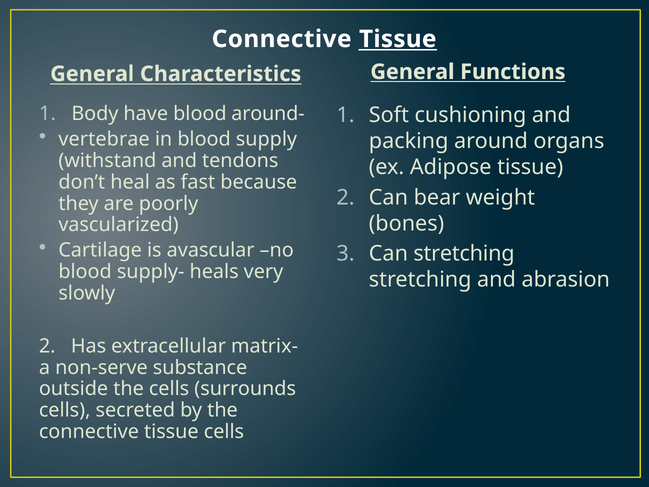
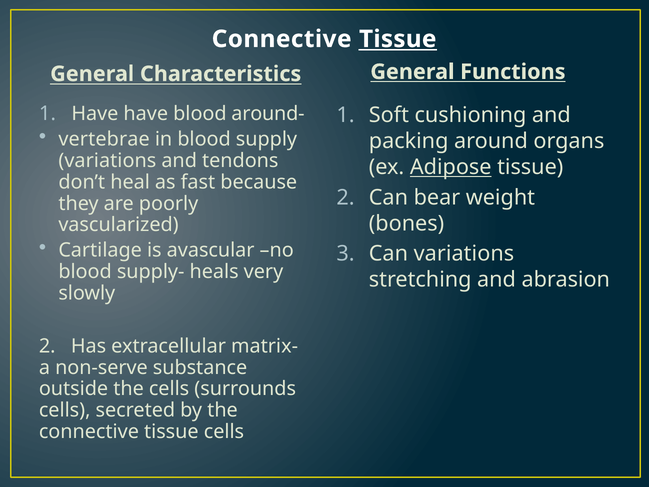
Body: Body -> Have (95, 114)
withstand: withstand -> variations (107, 161)
Adipose underline: none -> present (451, 167)
Can stretching: stretching -> variations (464, 254)
